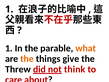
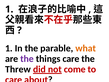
the colour: orange -> purple (27, 59)
things give: give -> care (71, 59)
think: think -> come (75, 69)
